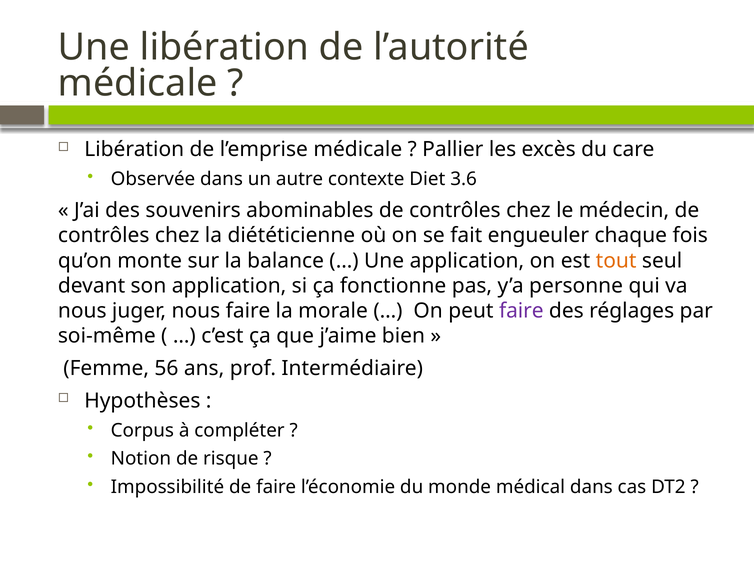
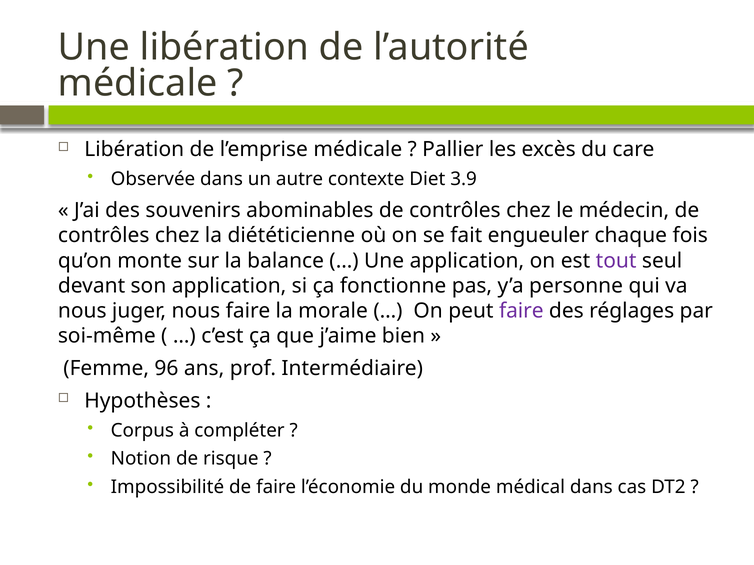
3.6: 3.6 -> 3.9 (464, 179)
tout colour: orange -> purple (616, 261)
56: 56 -> 96 (166, 369)
